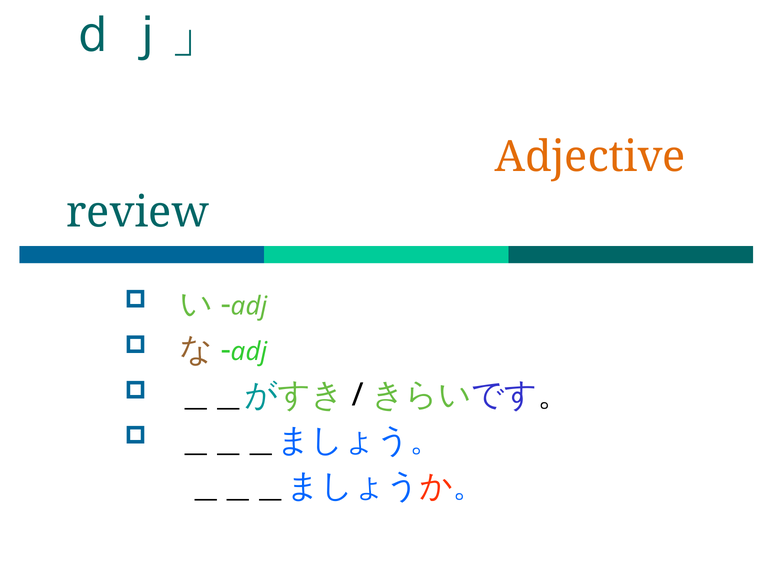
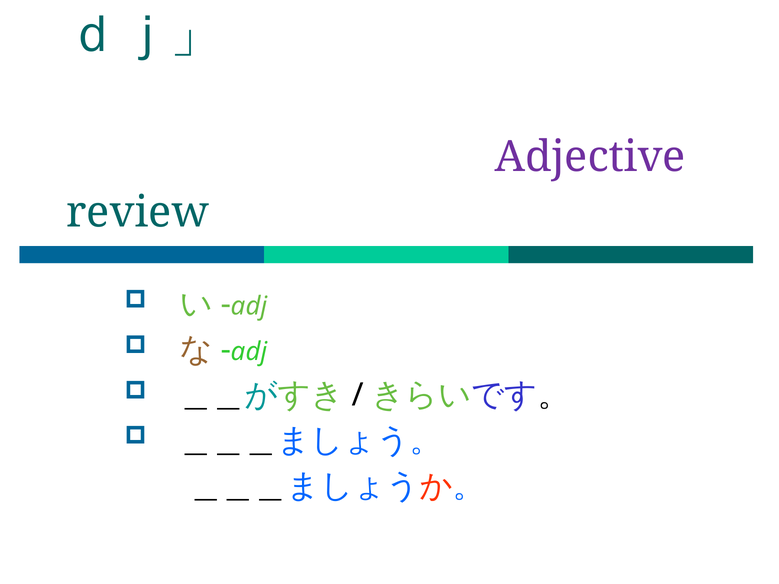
Adjective colour: orange -> purple (590, 157)
